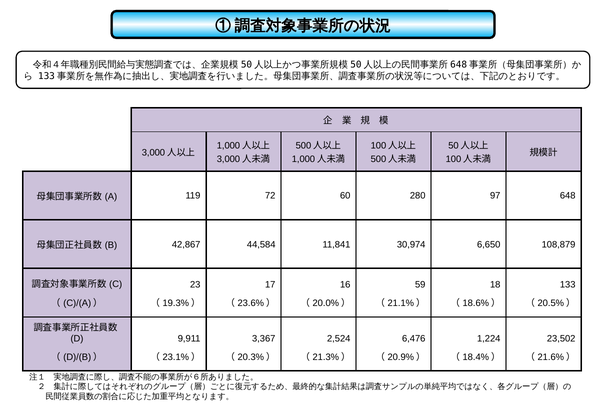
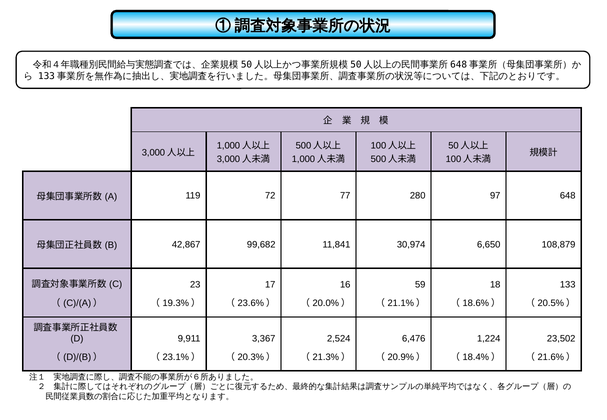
60: 60 -> 77 (345, 196)
44,584: 44,584 -> 99,682 (261, 245)
